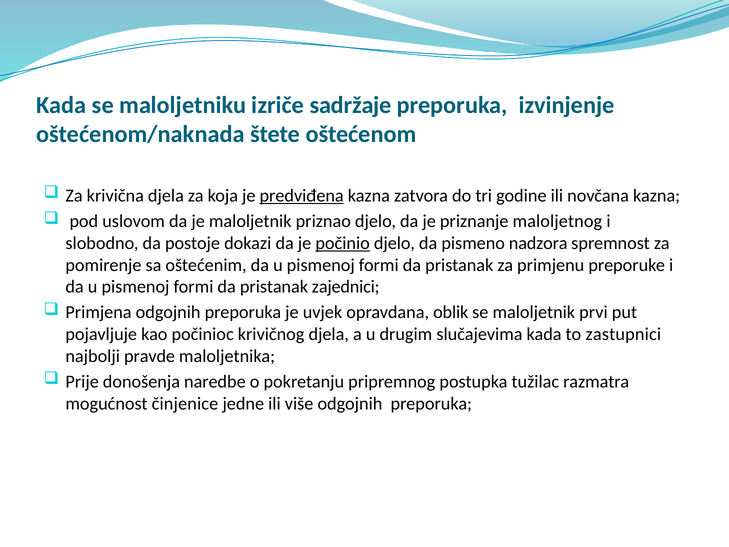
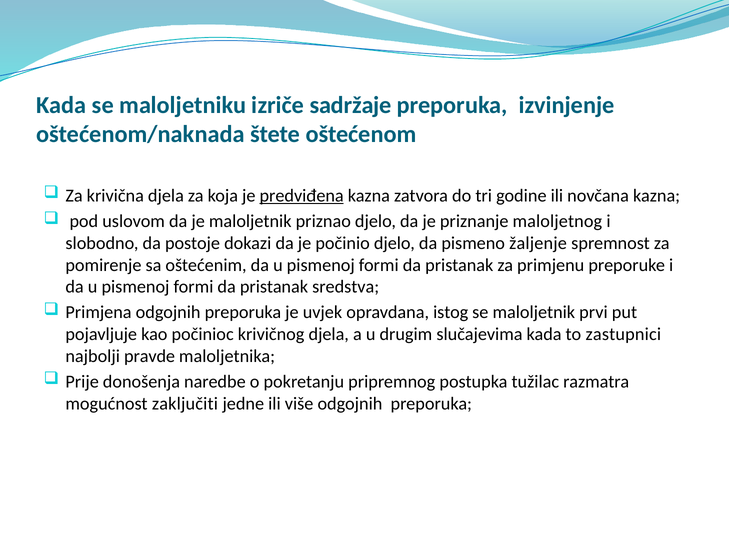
počinio underline: present -> none (343, 243)
nadzora: nadzora -> žaljenje (538, 243)
zajednici: zajednici -> sredstva (346, 287)
oblik: oblik -> istog (451, 312)
činjenice: činjenice -> zaključiti (185, 403)
